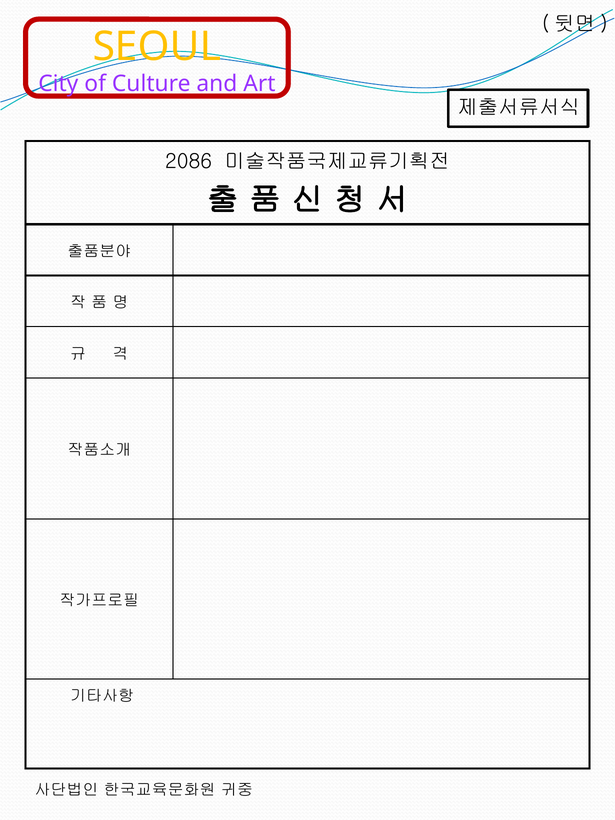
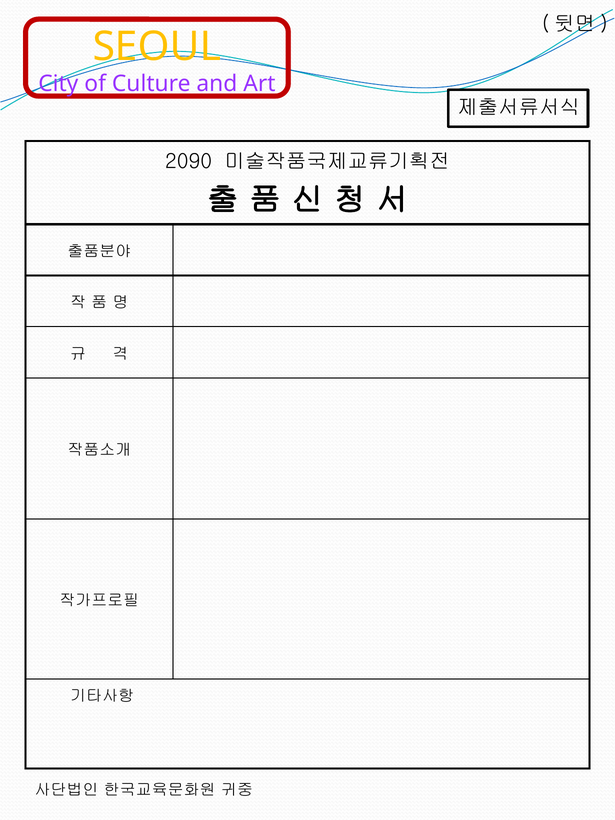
2086: 2086 -> 2090 (189, 162)
